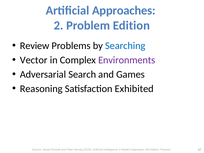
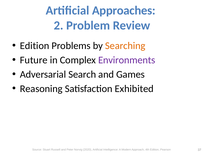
Problem Edition: Edition -> Review (131, 26)
Review: Review -> Edition (35, 46)
Searching colour: blue -> orange (125, 46)
Vector: Vector -> Future (34, 60)
